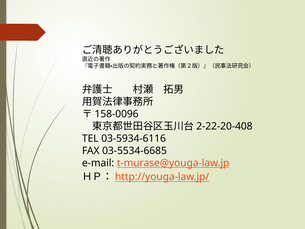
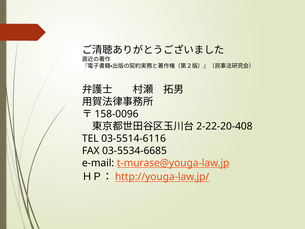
03-5934-6116: 03-5934-6116 -> 03-5514-6116 (134, 138)
